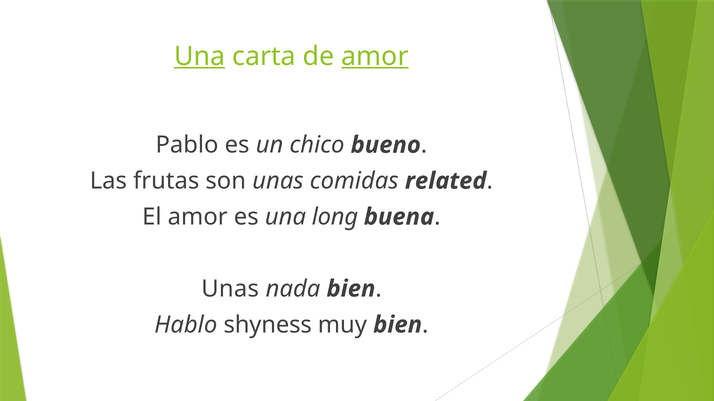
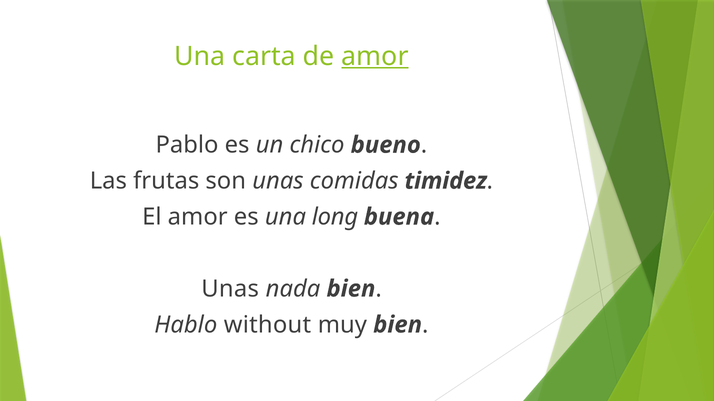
Una underline: present -> none (200, 56)
related: related -> timidez (446, 181)
shyness: shyness -> without (267, 325)
